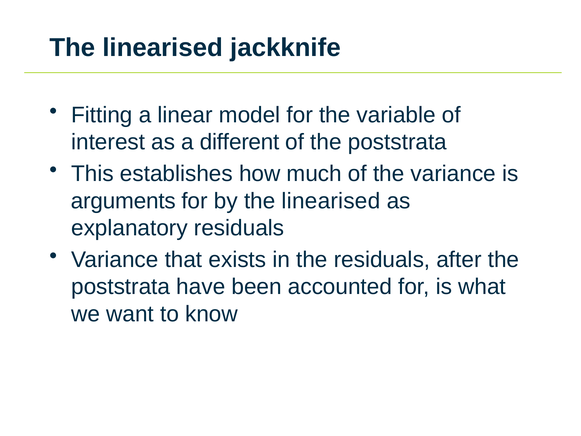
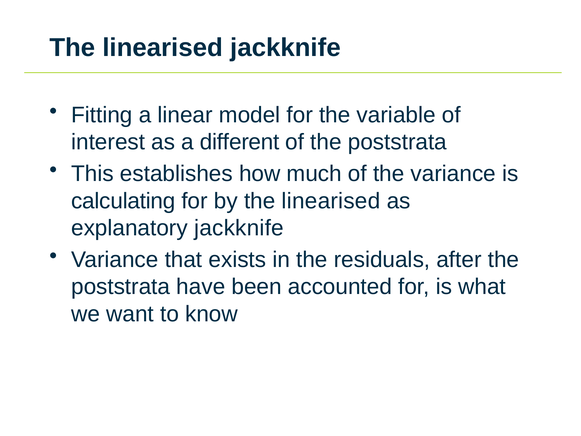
arguments: arguments -> calculating (123, 201)
explanatory residuals: residuals -> jackknife (239, 228)
